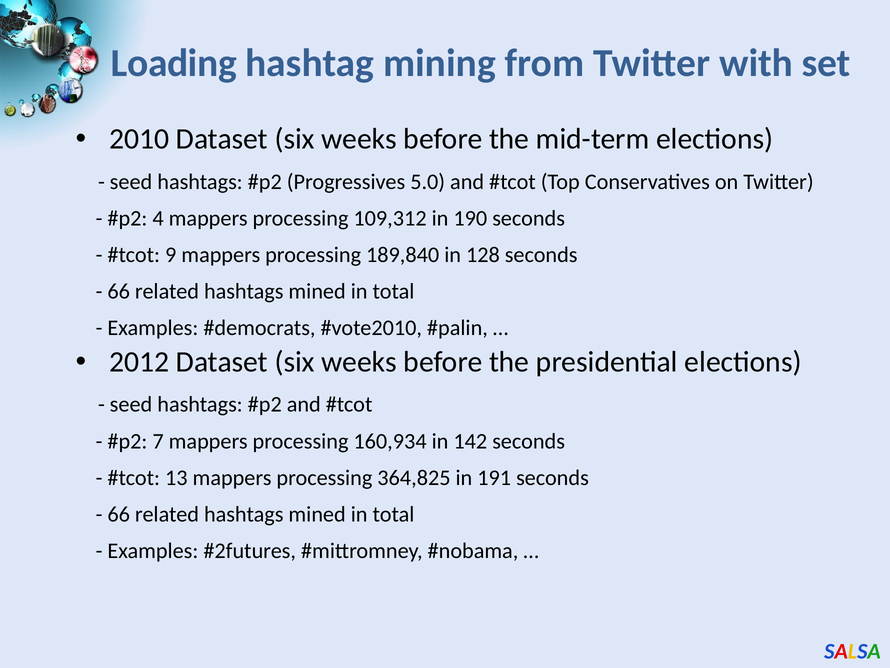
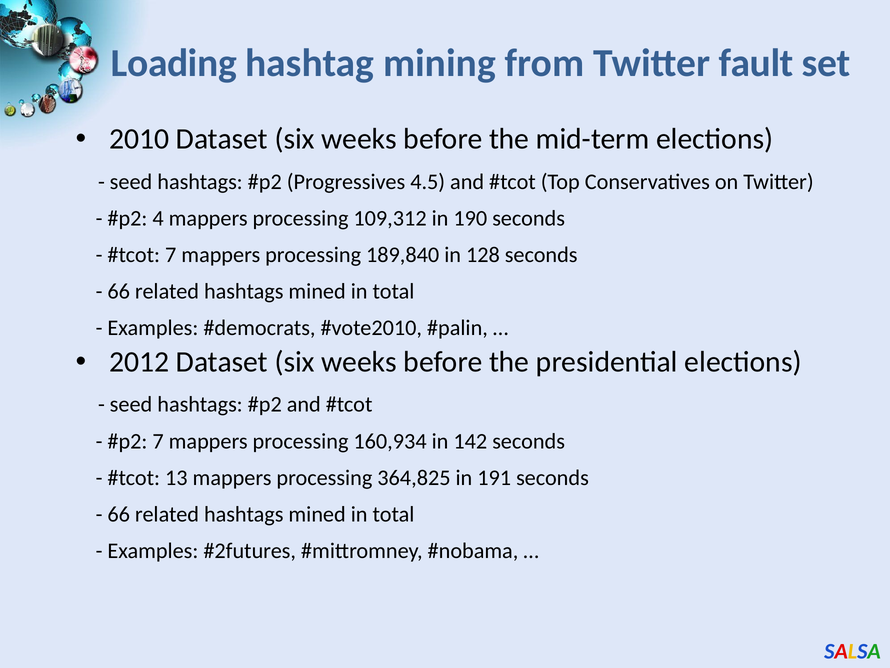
with: with -> fault (756, 63)
5.0: 5.0 -> 4.5 (428, 182)
9: 9 -> 7 (171, 255)
